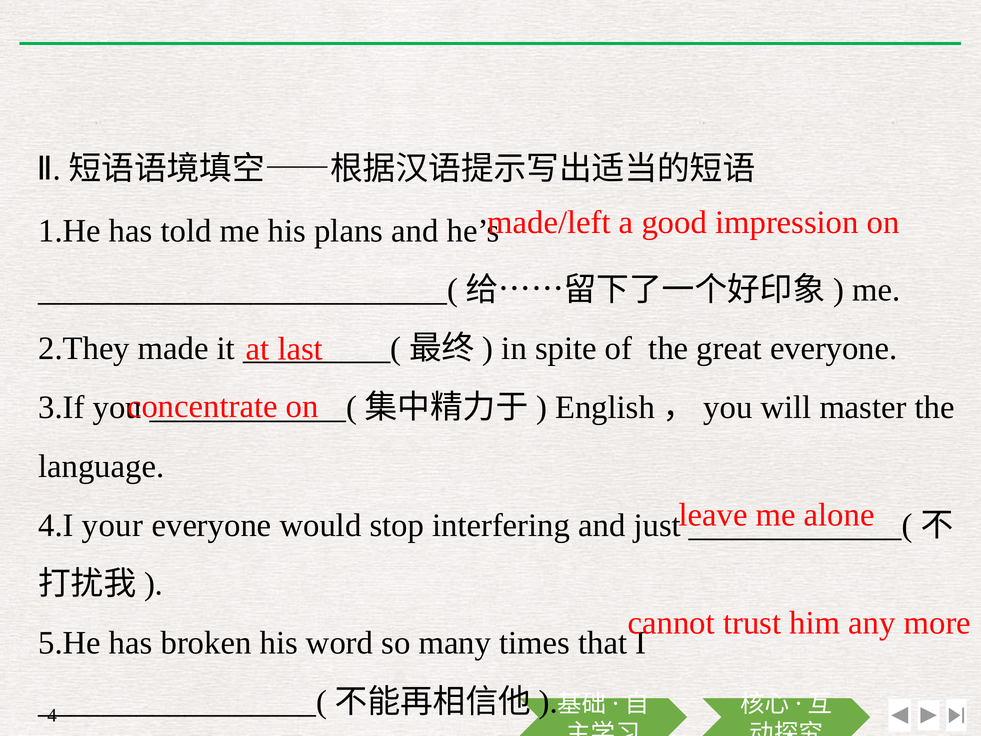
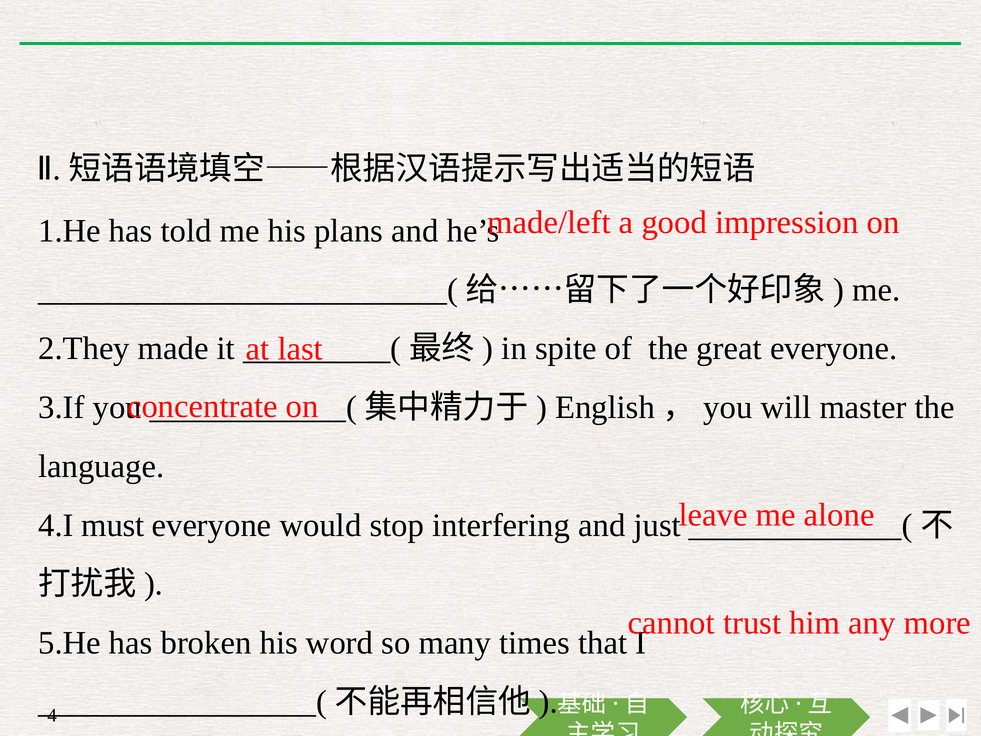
your: your -> must (113, 525)
